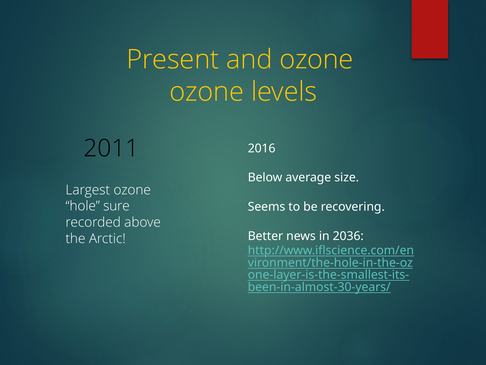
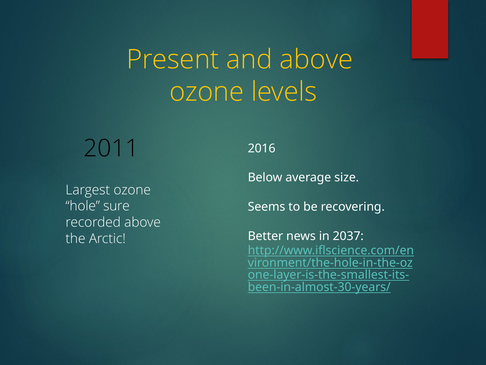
and ozone: ozone -> above (316, 59)
2036: 2036 -> 2037 (348, 236)
